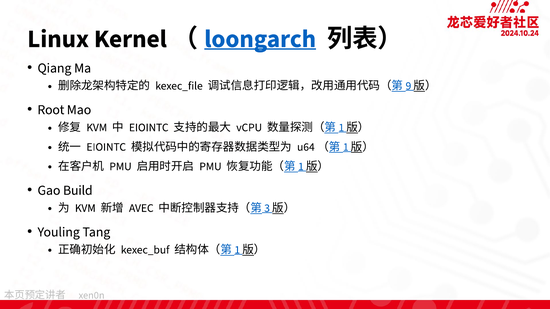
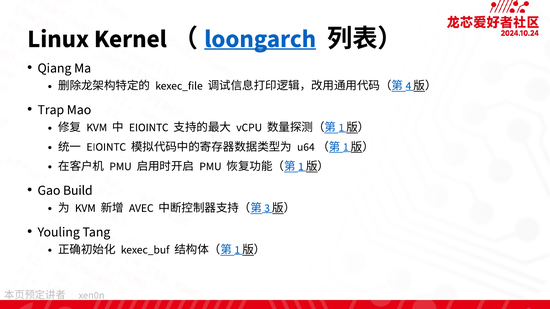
9: 9 -> 4 (408, 86)
Root: Root -> Trap (51, 110)
